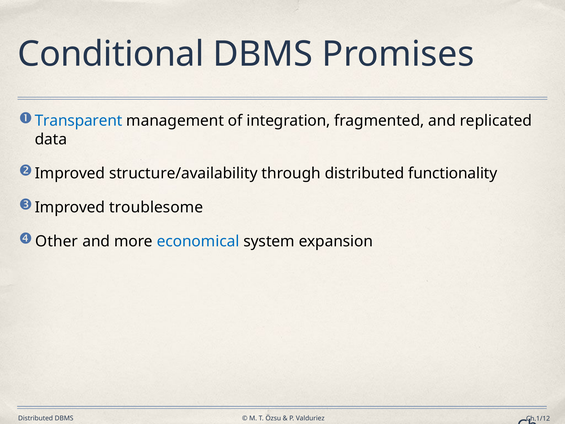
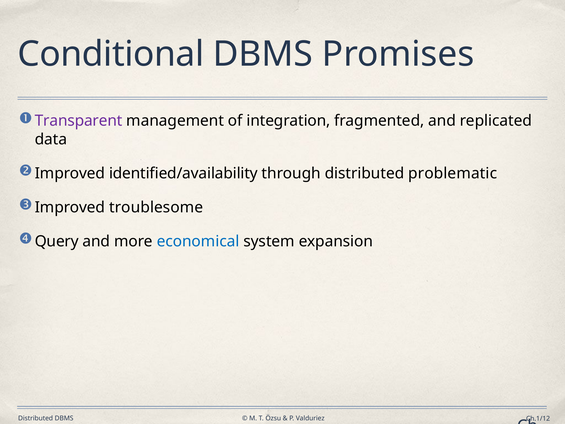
Transparent colour: blue -> purple (79, 121)
structure/availability: structure/availability -> identified/availability (183, 173)
functionality: functionality -> problematic (453, 173)
Other: Other -> Query (57, 241)
